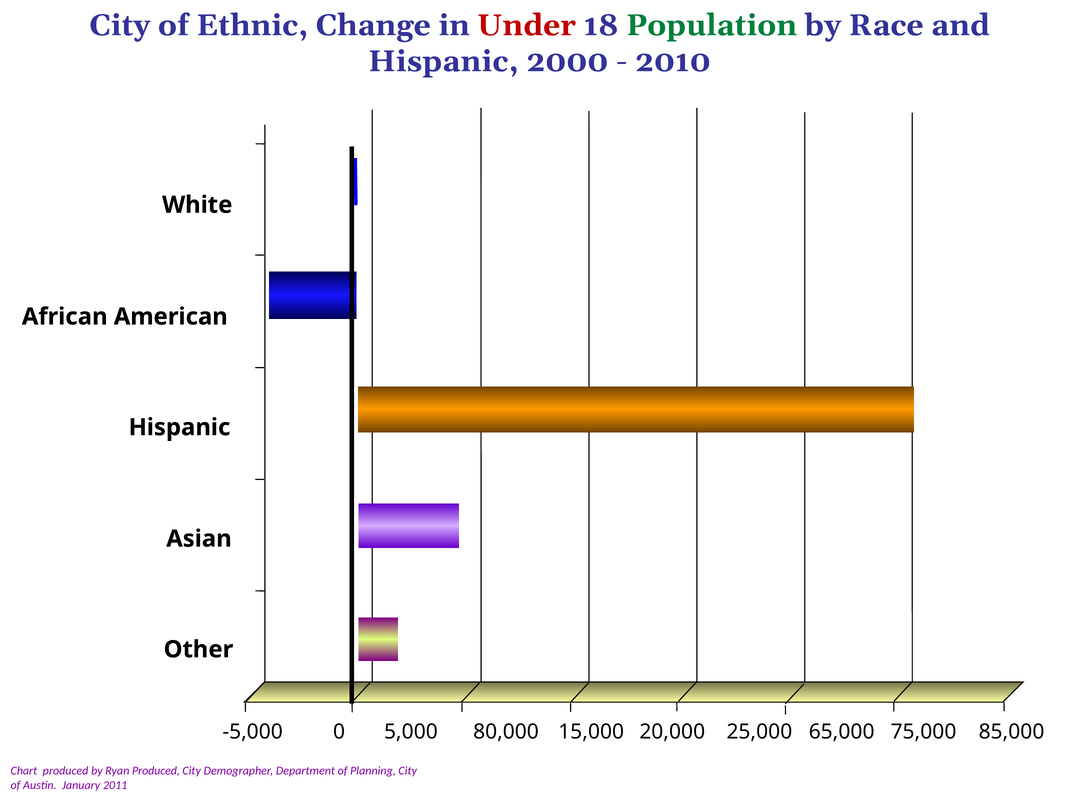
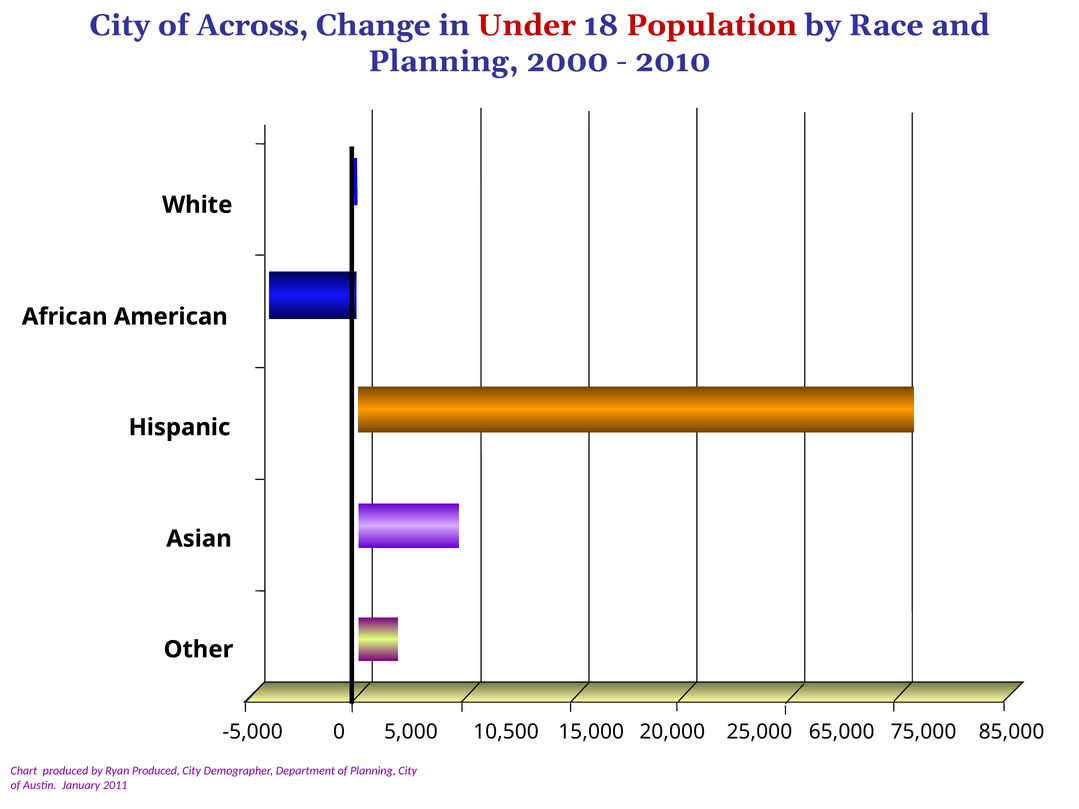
Ethnic: Ethnic -> Across (252, 25)
Population colour: green -> red (712, 25)
Hispanic: Hispanic -> Planning (443, 61)
80,000: 80,000 -> 10,500 (506, 732)
